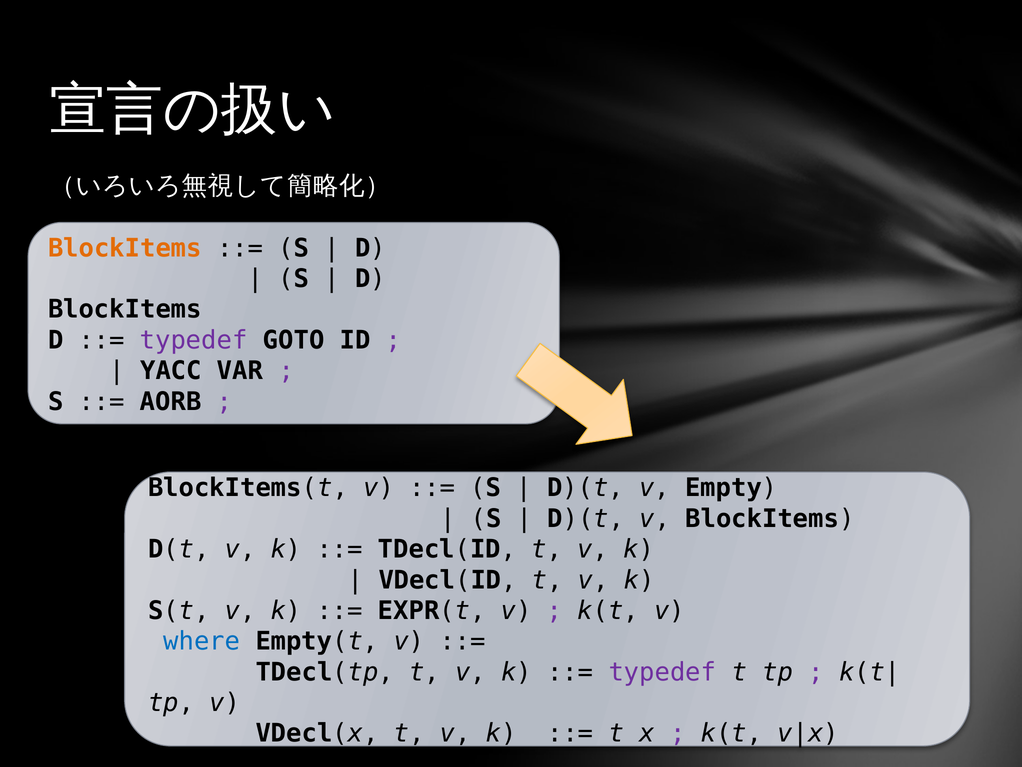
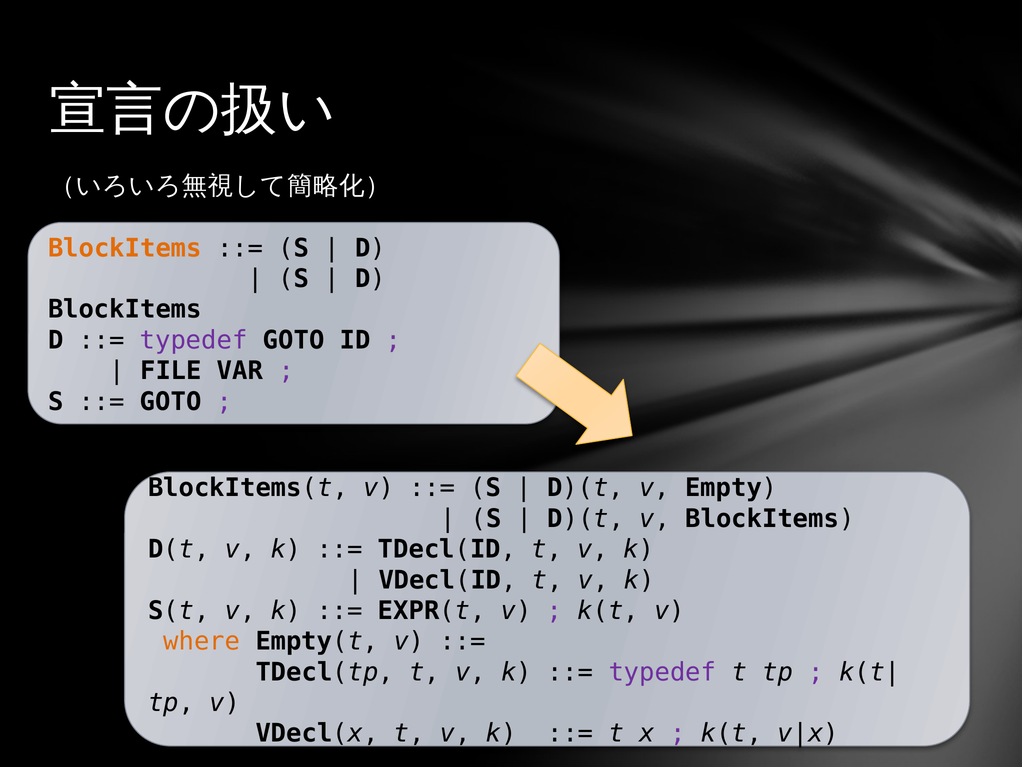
YACC: YACC -> FILE (171, 371)
AORB: AORB -> GOTO (171, 401)
where colour: blue -> orange (202, 641)
